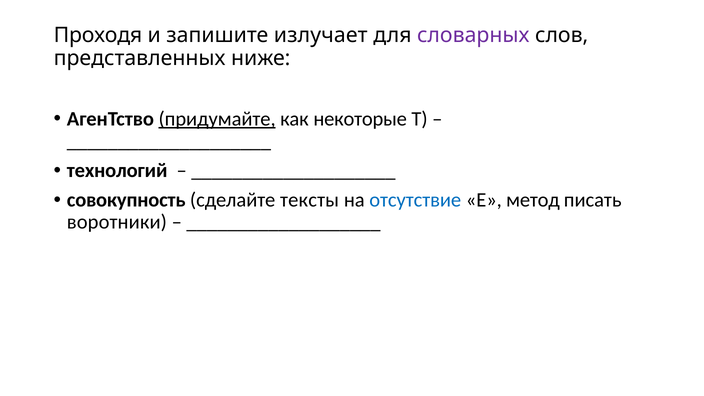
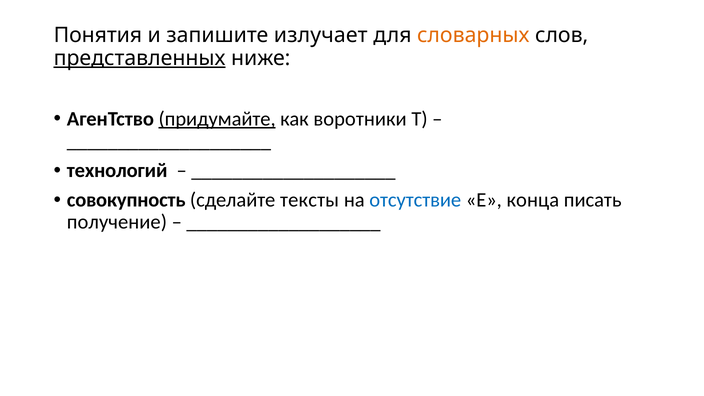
Проходя: Проходя -> Понятия (98, 35)
словарных colour: purple -> orange (473, 35)
представленных underline: none -> present (140, 58)
некоторые: некоторые -> воротники (360, 119)
метод: метод -> конца (533, 200)
воротники: воротники -> получение (117, 222)
